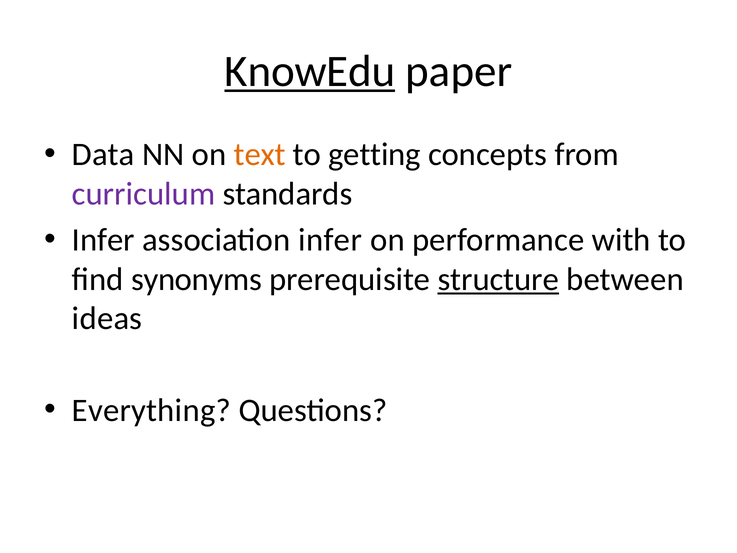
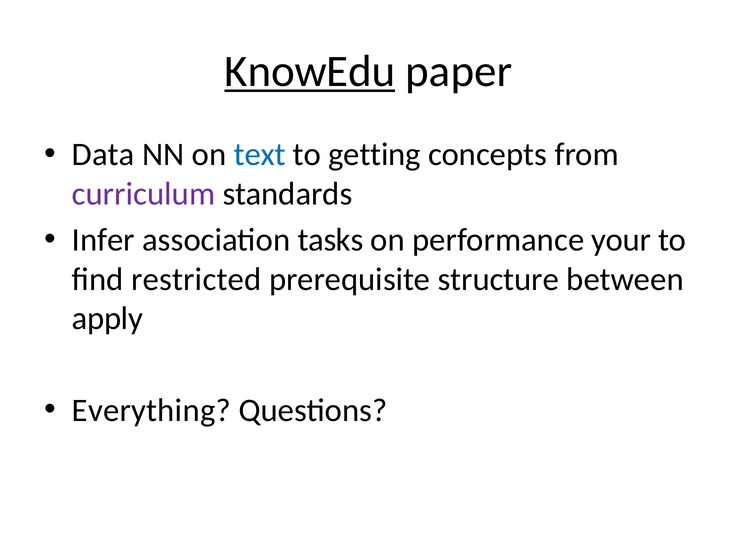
text colour: orange -> blue (260, 155)
association infer: infer -> tasks (330, 240)
with: with -> your (621, 240)
synonyms: synonyms -> restricted (196, 279)
structure underline: present -> none (498, 279)
ideas: ideas -> apply (107, 318)
